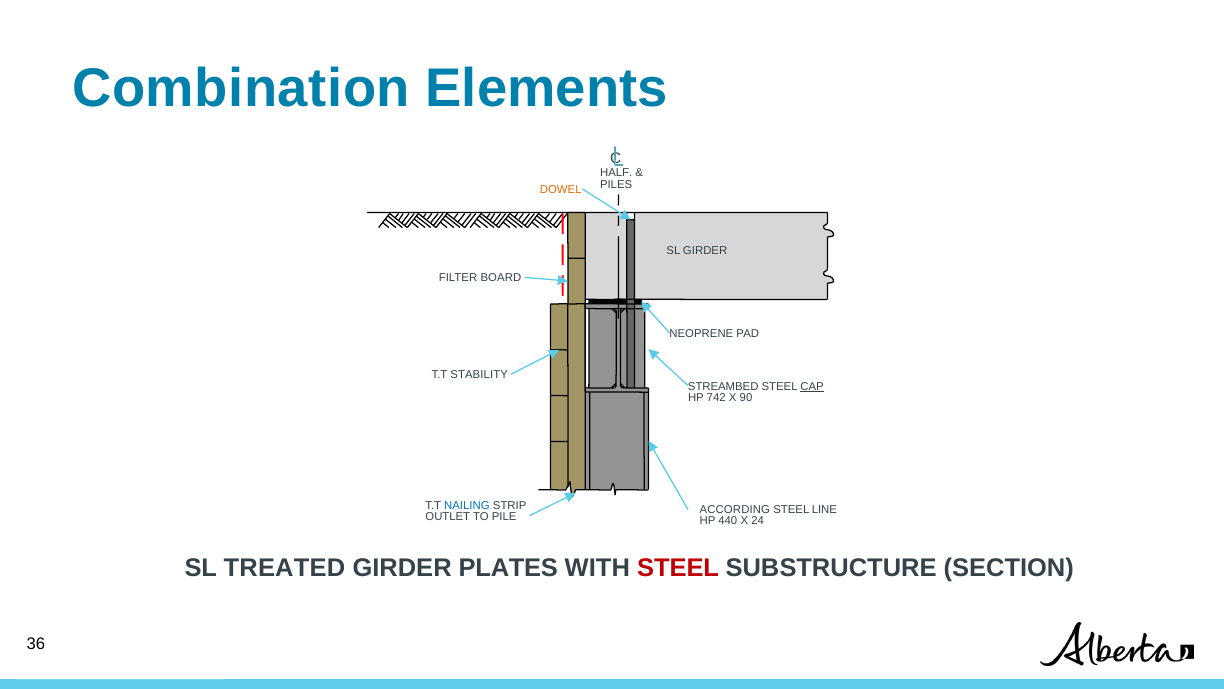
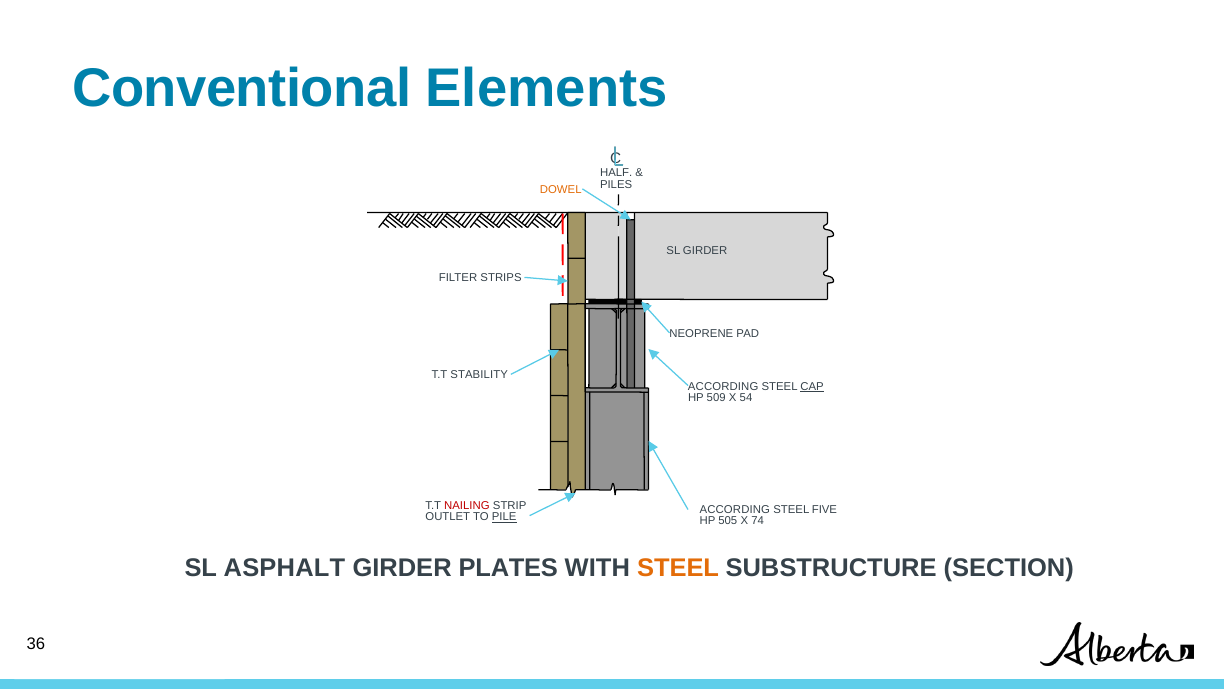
Combination: Combination -> Conventional (242, 88)
BOARD: BOARD -> STRIPS (501, 278)
STREAMBED: STREAMBED -> ACCORDING (723, 386)
742: 742 -> 509 (716, 398)
90: 90 -> 54 (746, 398)
NAILING colour: blue -> red (467, 505)
LINE: LINE -> FIVE (824, 509)
PILE underline: none -> present (504, 517)
440: 440 -> 505 (728, 521)
24: 24 -> 74 (758, 521)
TREATED: TREATED -> ASPHALT (284, 568)
STEEL colour: red -> orange (678, 568)
